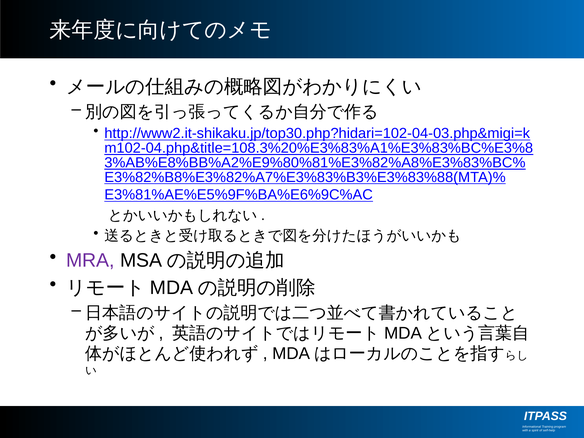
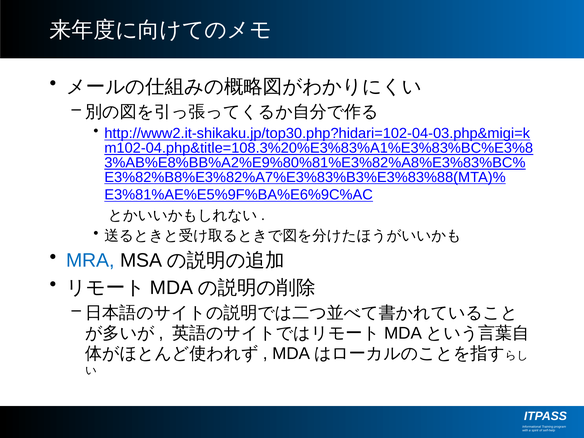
MRA colour: purple -> blue (90, 260)
